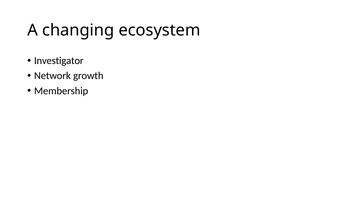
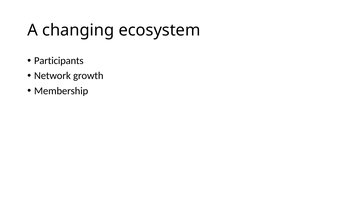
Investigator: Investigator -> Participants (59, 61)
